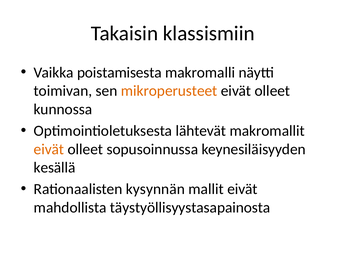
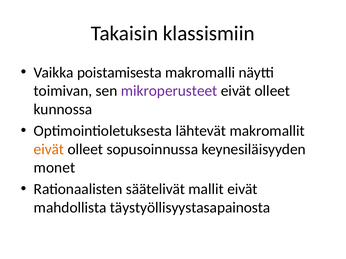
mikroperusteet colour: orange -> purple (169, 91)
kesällä: kesällä -> monet (54, 168)
kysynnän: kysynnän -> säätelivät (155, 189)
